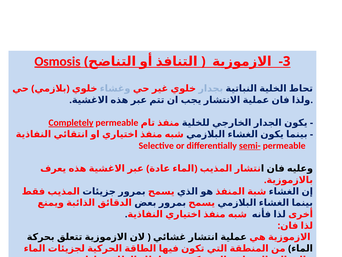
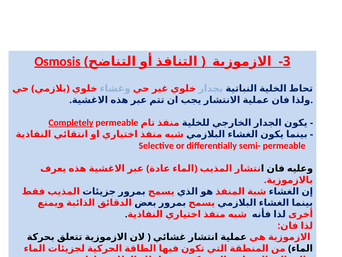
semi- underline: present -> none (250, 145)
